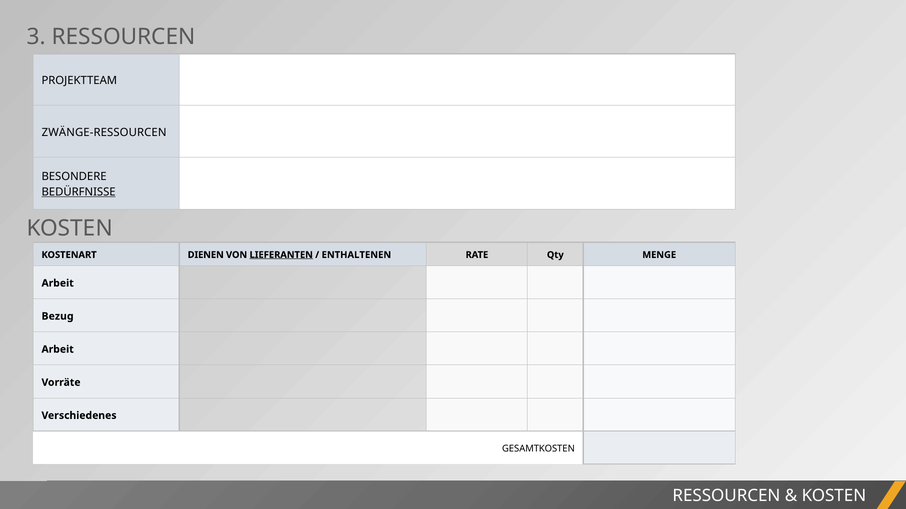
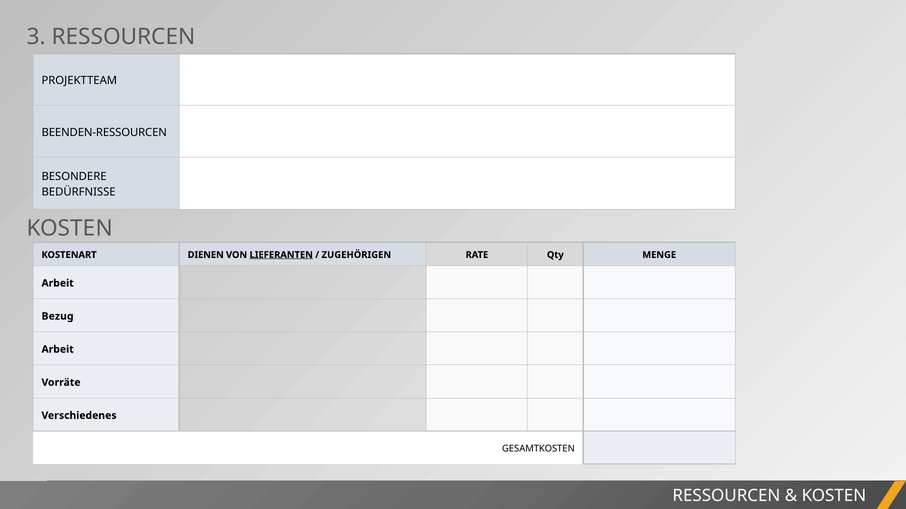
ZWÄNGE-RESSOURCEN: ZWÄNGE-RESSOURCEN -> BEENDEN-RESSOURCEN (104, 133)
BEDÜRFNISSE underline: present -> none (79, 192)
ENTHALTENEN: ENTHALTENEN -> ZUGEHÖRIGEN (356, 255)
